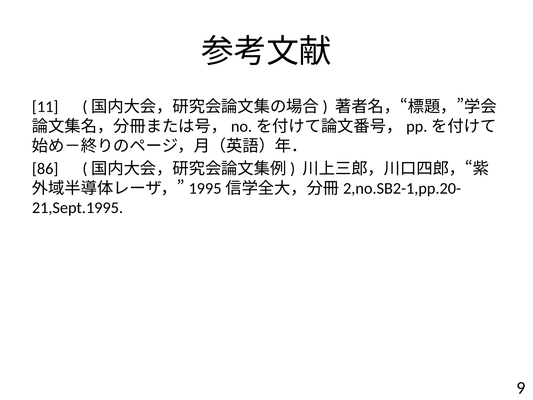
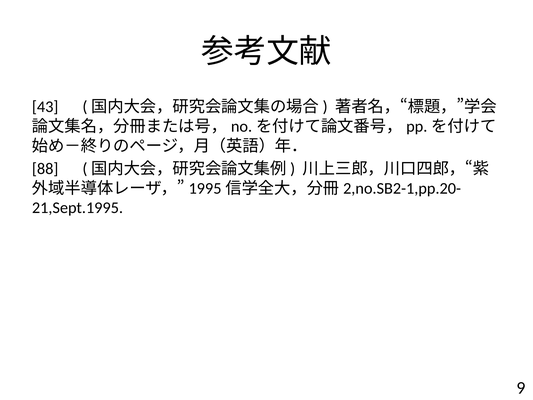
11: 11 -> 43 (45, 107)
86: 86 -> 88 (45, 169)
